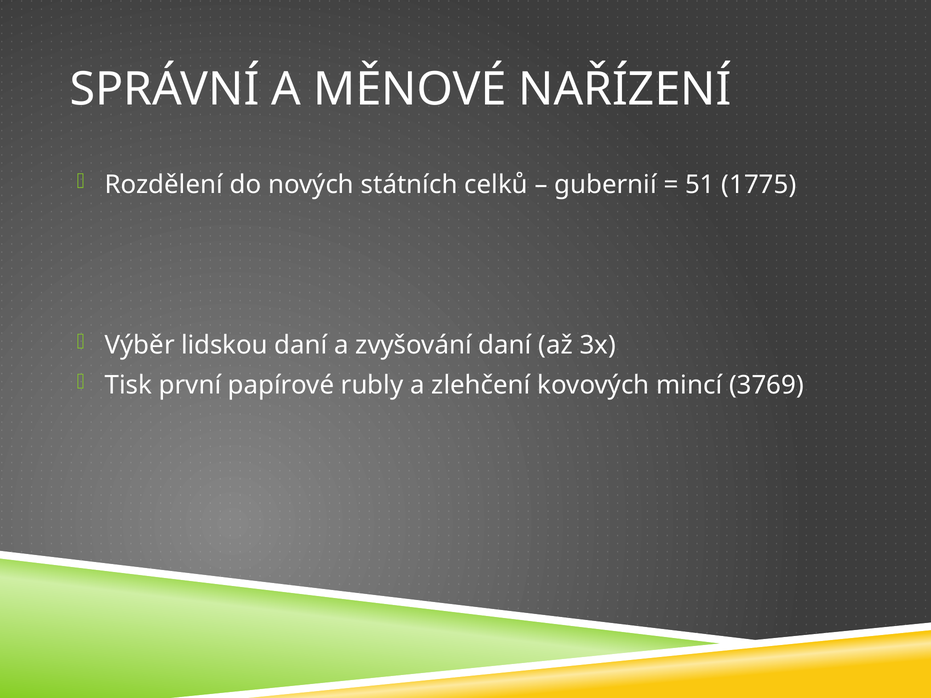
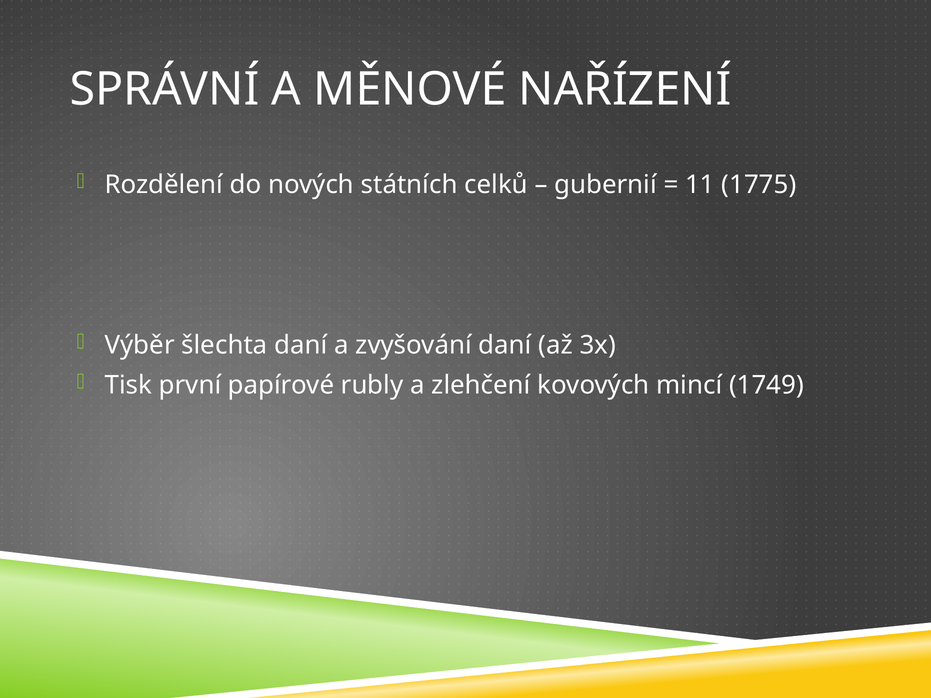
51: 51 -> 11 (700, 185)
lidskou: lidskou -> šlechta (224, 345)
3769: 3769 -> 1749 (766, 385)
